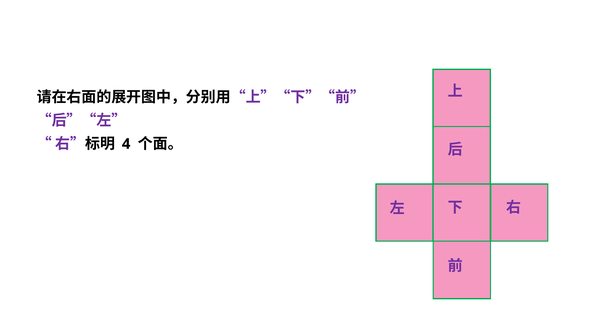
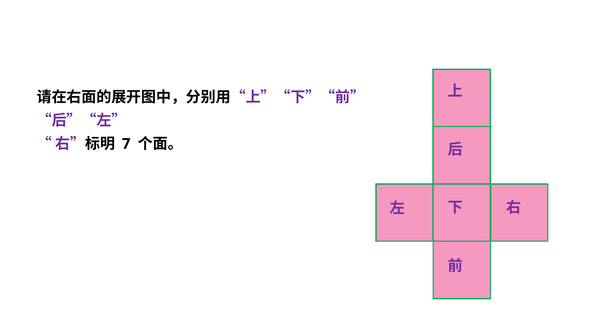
4: 4 -> 7 (126, 144)
